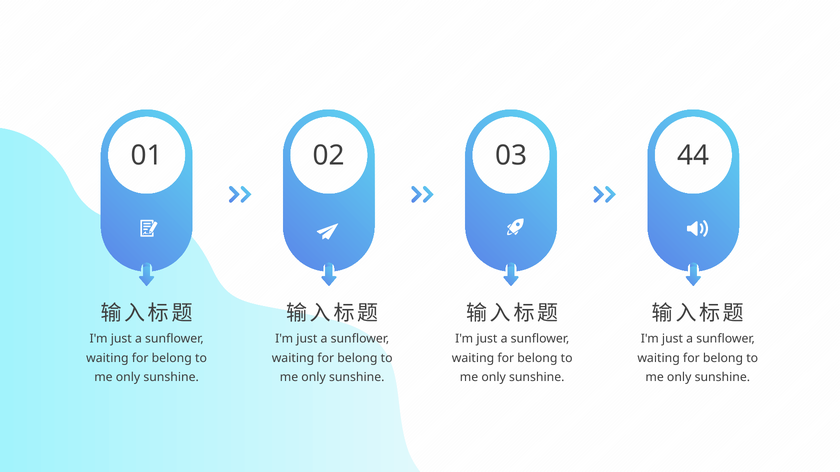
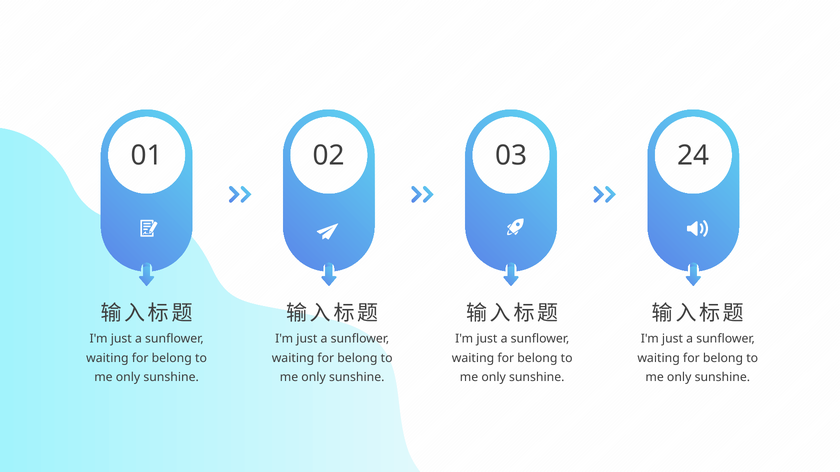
44: 44 -> 24 (693, 156)
